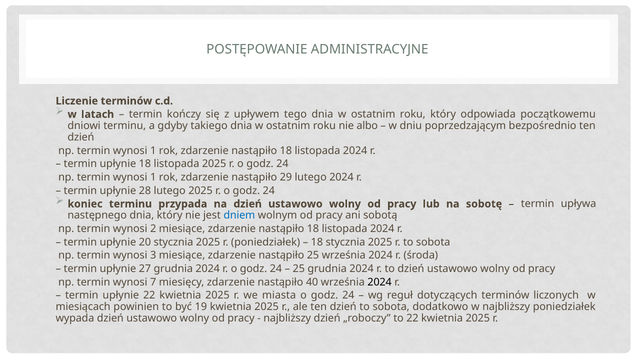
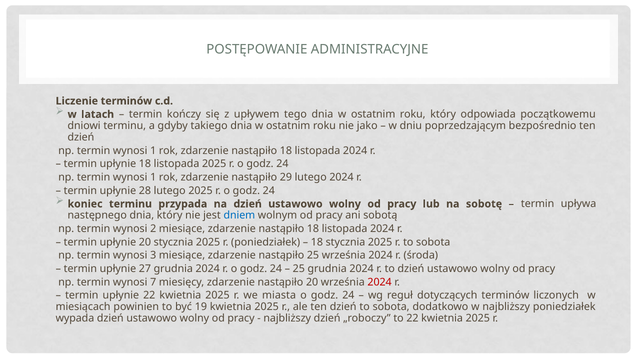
albo: albo -> jako (367, 126)
nastąpiło 40: 40 -> 20 (312, 282)
2024 colour: black -> red (380, 282)
